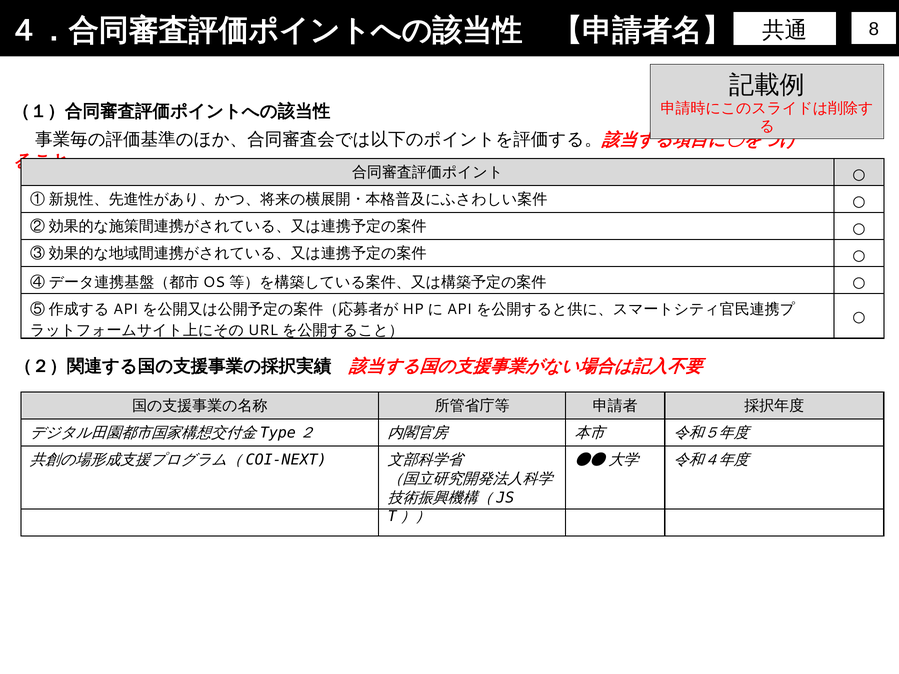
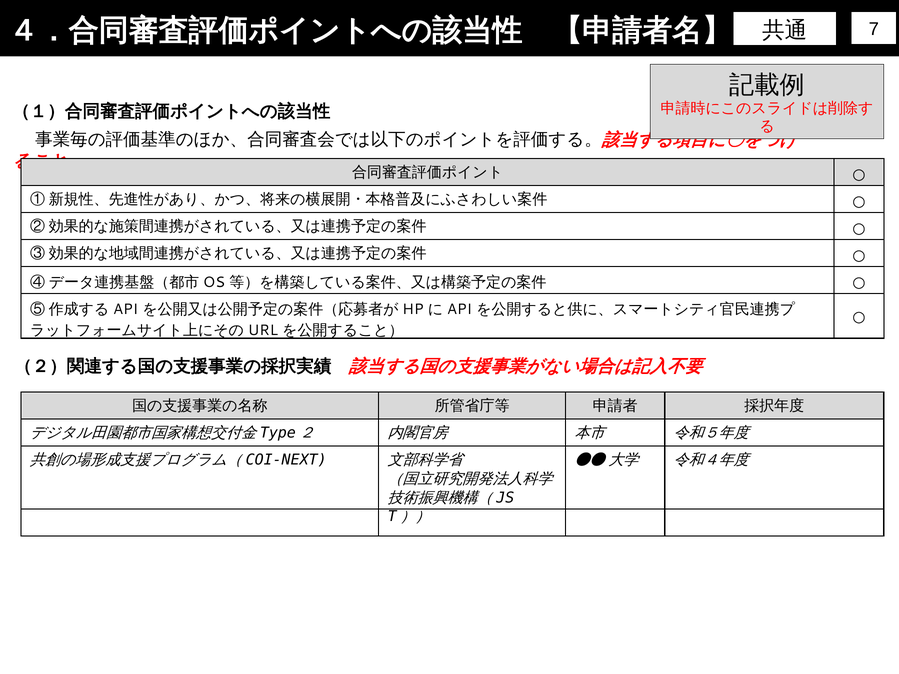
8: 8 -> 7 (874, 29)
